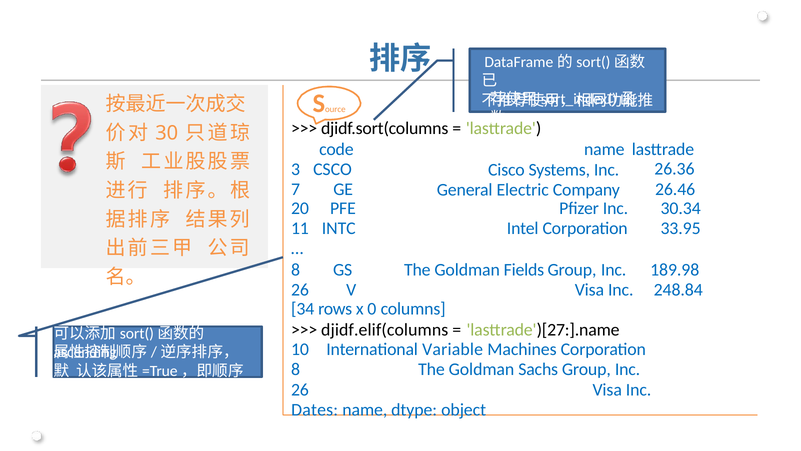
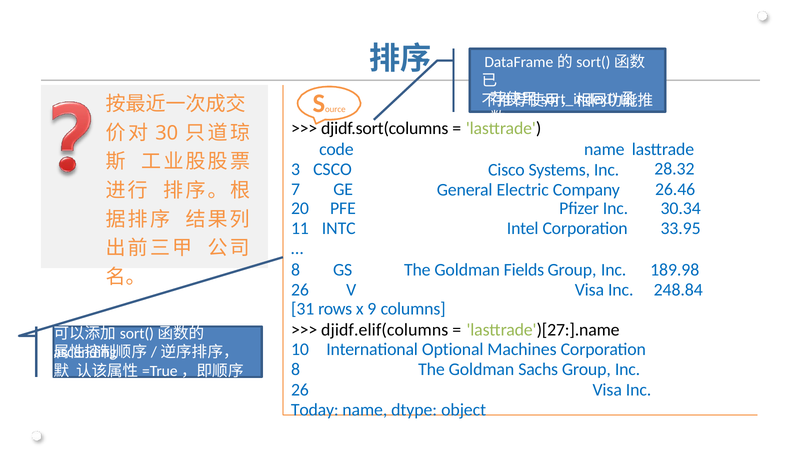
26.36: 26.36 -> 28.32 (674, 168)
34: 34 -> 31 (303, 309)
0: 0 -> 9 (372, 309)
Variable: Variable -> Optional (453, 349)
Dates: Dates -> Today (315, 410)
